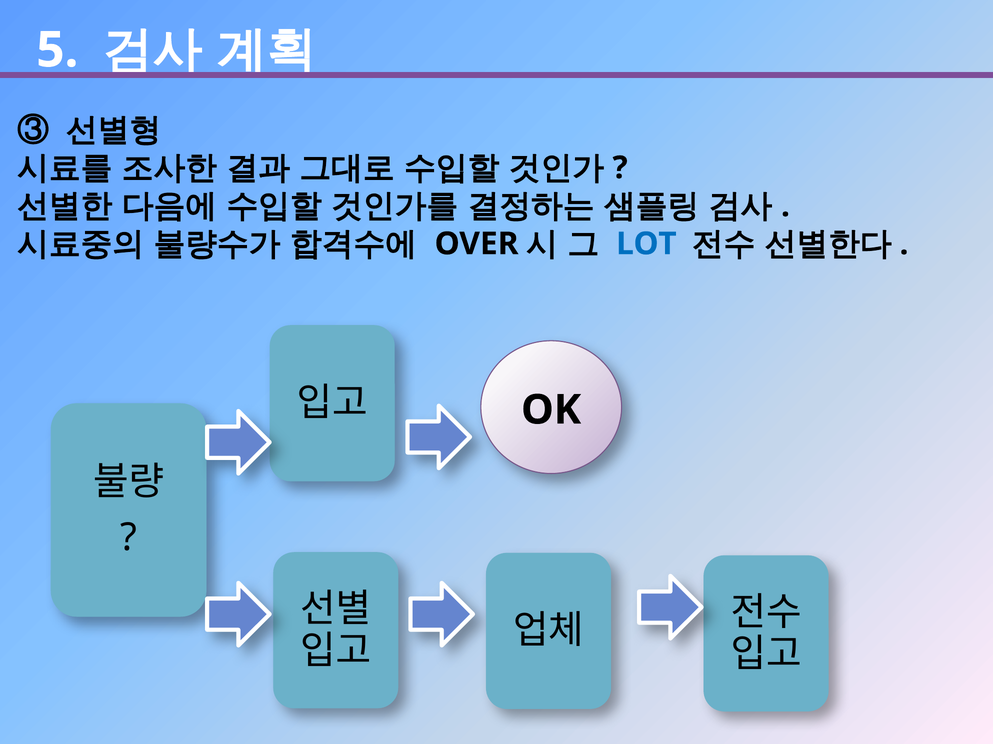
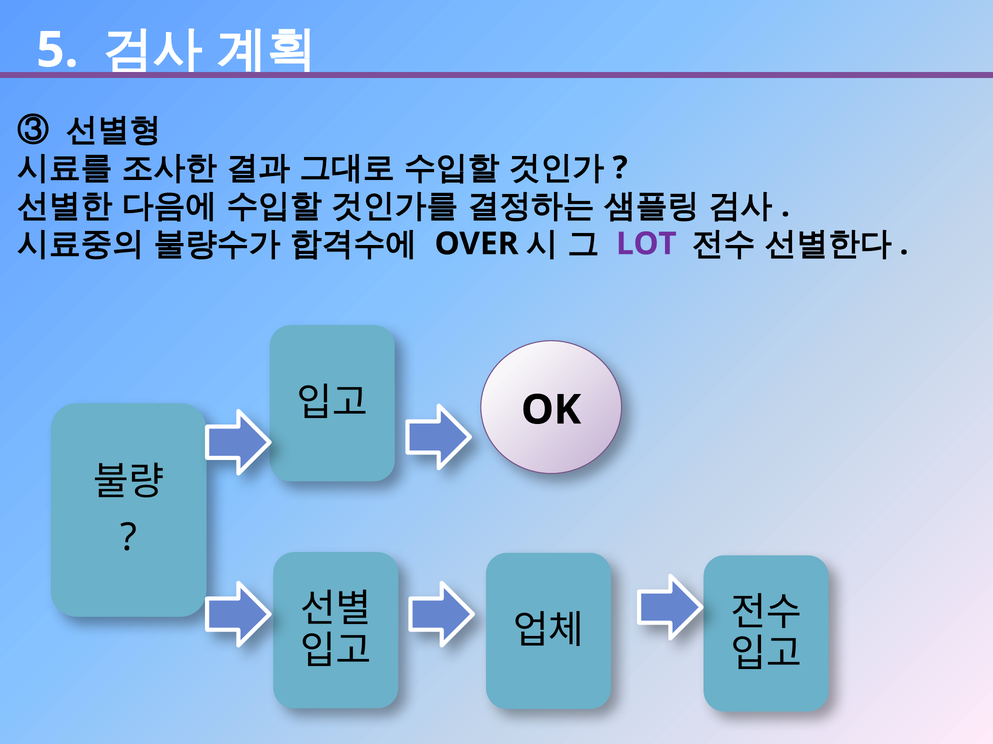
LOT colour: blue -> purple (646, 244)
